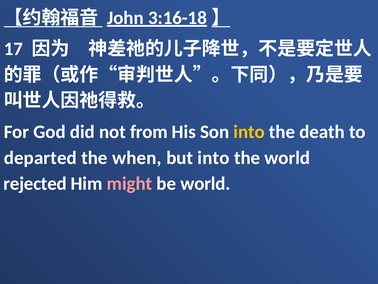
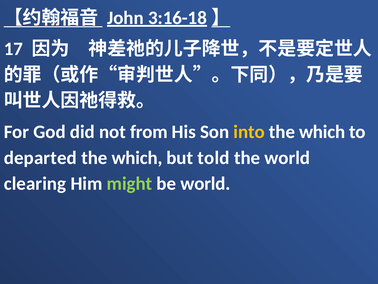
death: death -> which (322, 132)
when: when -> which (137, 157)
but into: into -> told (214, 157)
rejected: rejected -> clearing (35, 183)
might colour: pink -> light green (129, 183)
